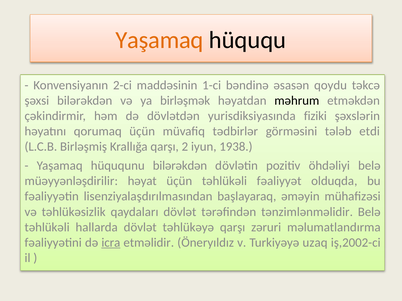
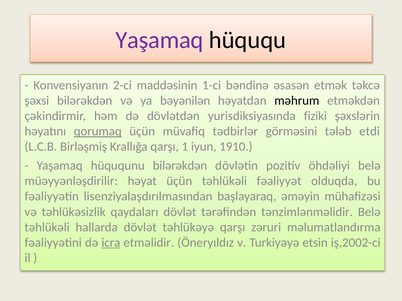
Yaşamaq colour: orange -> purple (160, 40)
qoydu: qoydu -> etmək (331, 85)
birləşmək: birləşmək -> bəyənilən (185, 101)
qorumaq underline: none -> present (98, 132)
2: 2 -> 1 (185, 147)
1938: 1938 -> 1910 (236, 147)
uzaq: uzaq -> etsin (315, 243)
